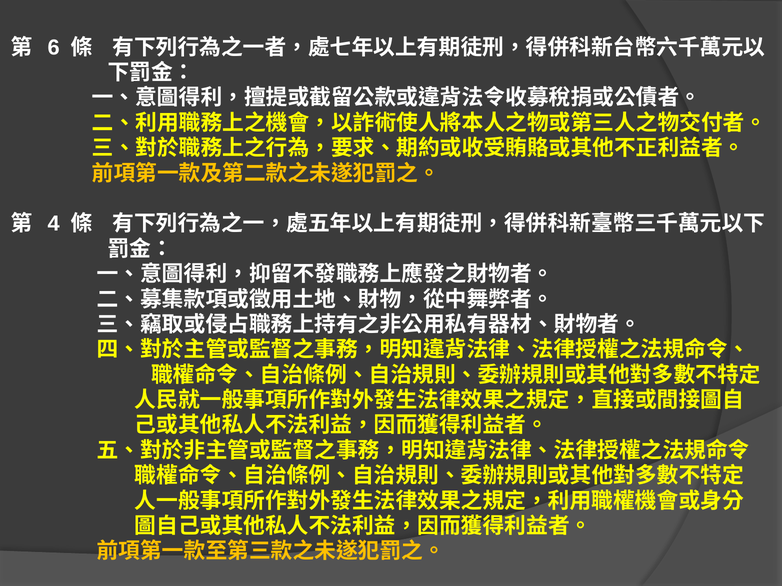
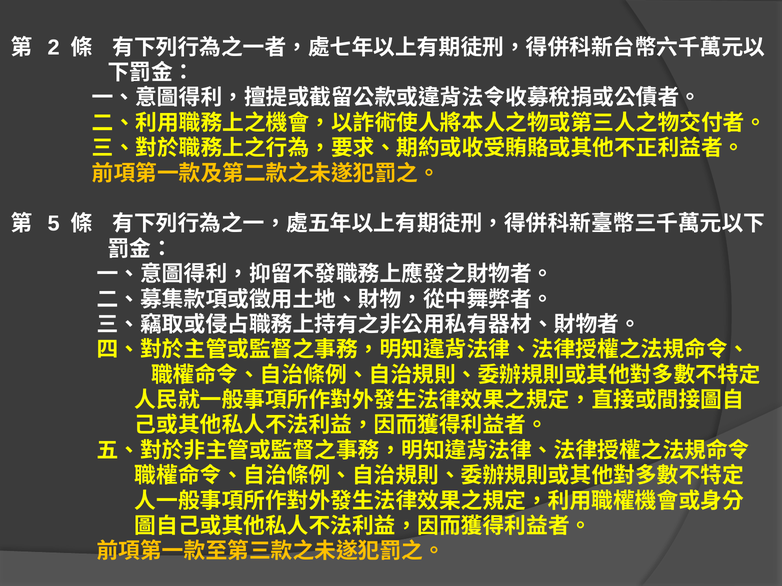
6: 6 -> 2 (54, 47)
4: 4 -> 5 (54, 224)
